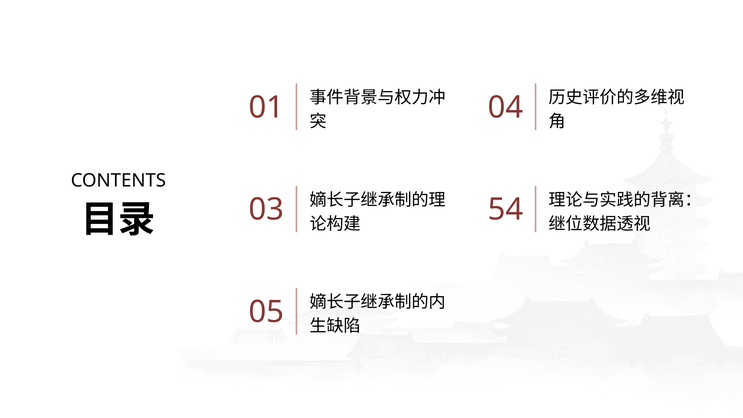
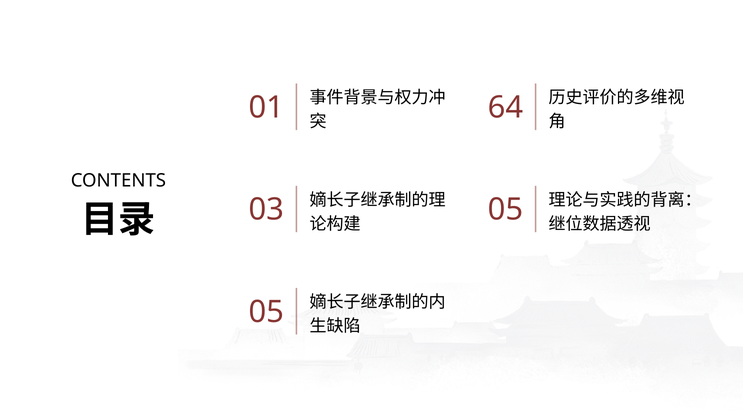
04: 04 -> 64 (505, 108)
54: 54 -> 05 (505, 210)
